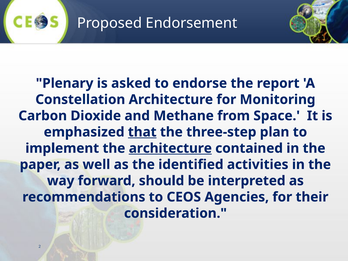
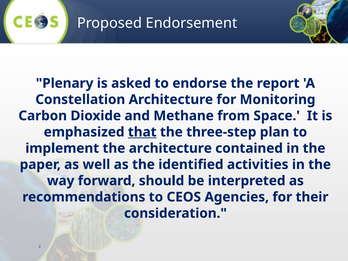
architecture underline: present -> none (170, 148)
